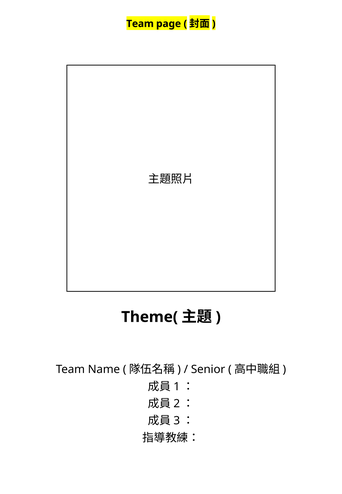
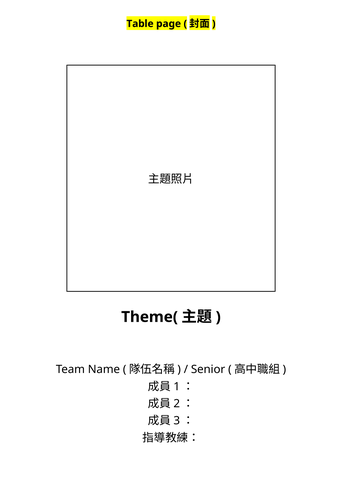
Team: Team -> Table (140, 24)
